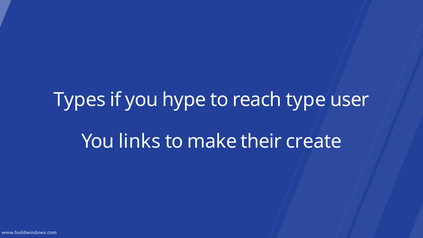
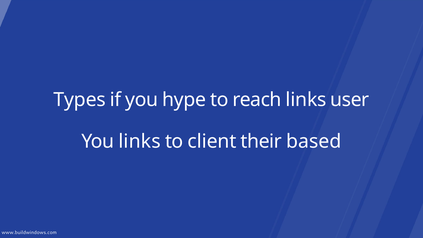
reach type: type -> links (306, 100)
make: make -> client (212, 141)
create: create -> based (314, 141)
